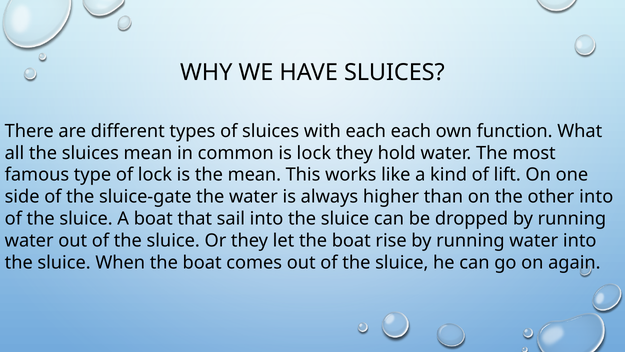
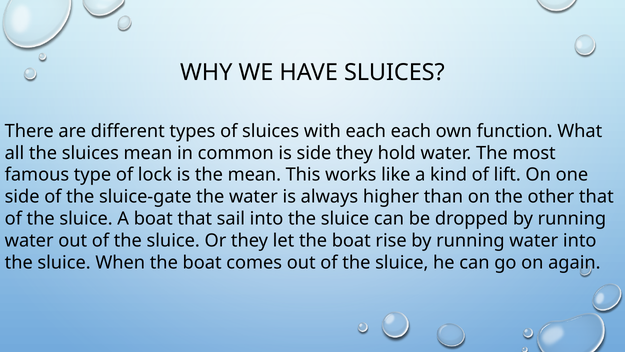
is lock: lock -> side (314, 153)
other into: into -> that (596, 197)
